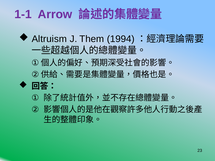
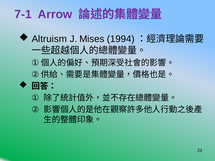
1-1: 1-1 -> 7-1 (23, 14)
Them: Them -> Mises (92, 39)
